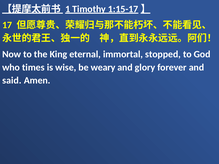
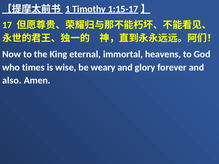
stopped: stopped -> heavens (163, 54)
said: said -> also (12, 80)
